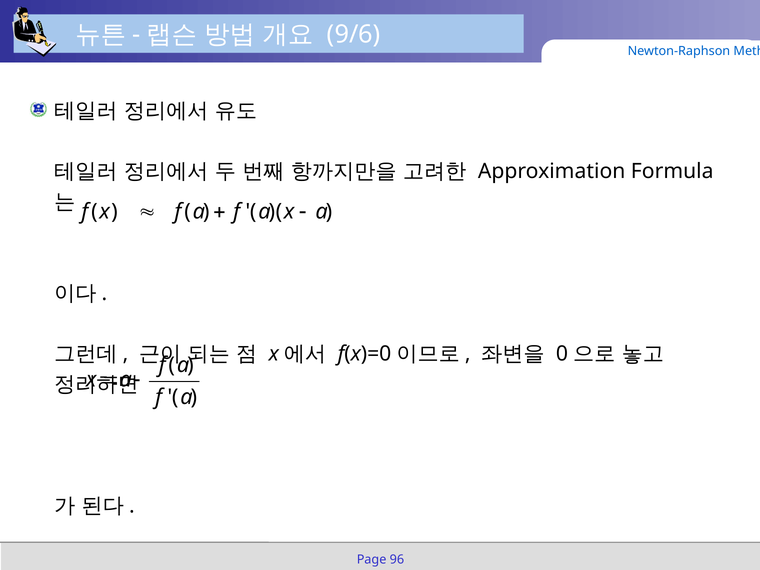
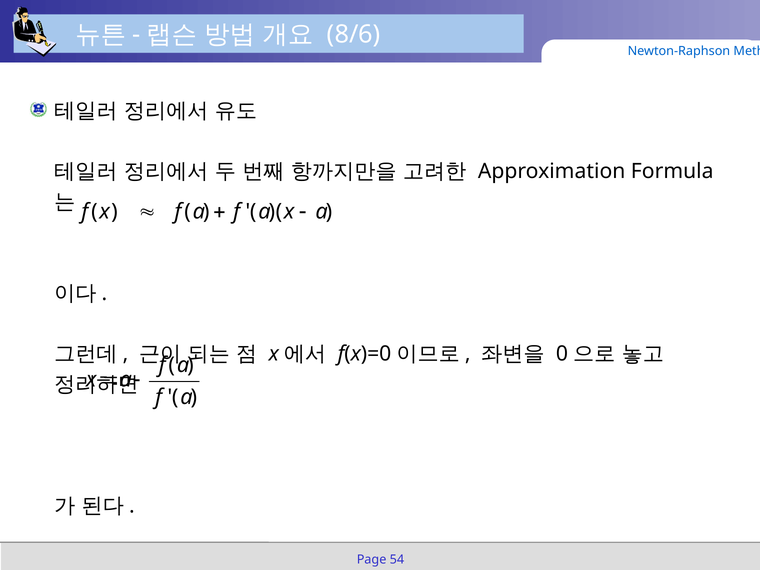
9/6: 9/6 -> 8/6 (354, 34)
96: 96 -> 54 (397, 559)
